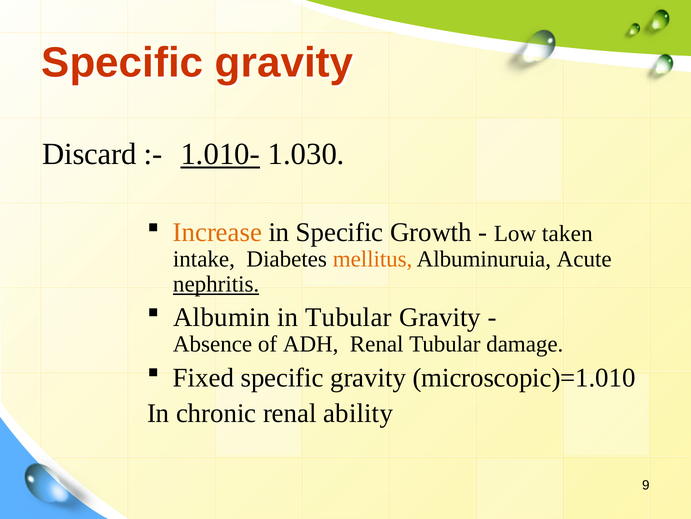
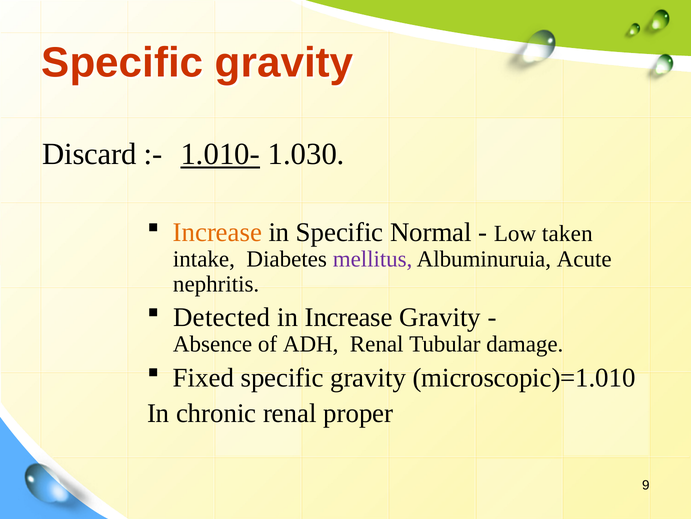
Growth: Growth -> Normal (431, 232)
mellitus colour: orange -> purple (373, 259)
nephritis underline: present -> none (216, 284)
Albumin: Albumin -> Detected (222, 317)
in Tubular: Tubular -> Increase (349, 317)
ability: ability -> proper (358, 413)
